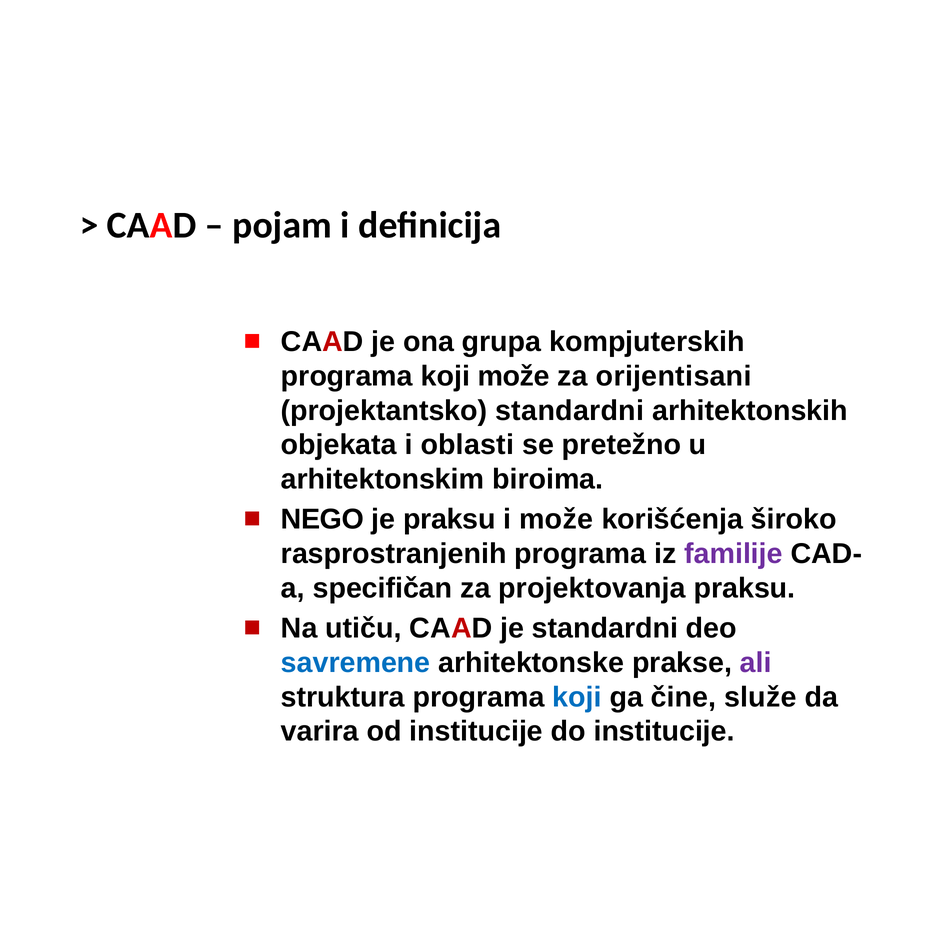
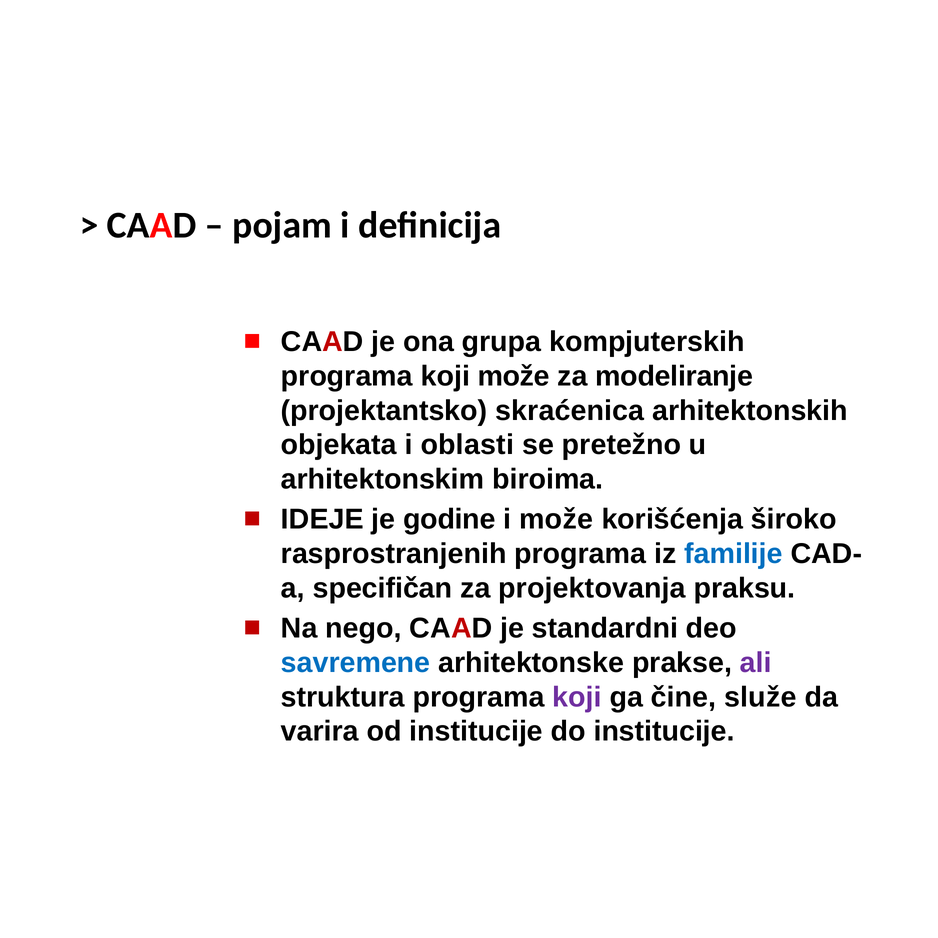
orijentisani: orijentisani -> modeliranje (674, 376)
projektantsko standardni: standardni -> skraćenica (570, 411)
NEGO: NEGO -> IDEJE (322, 520)
je praksu: praksu -> godine (449, 520)
familije colour: purple -> blue (733, 554)
utiču: utiču -> nego (363, 628)
koji colour: blue -> purple (577, 697)
